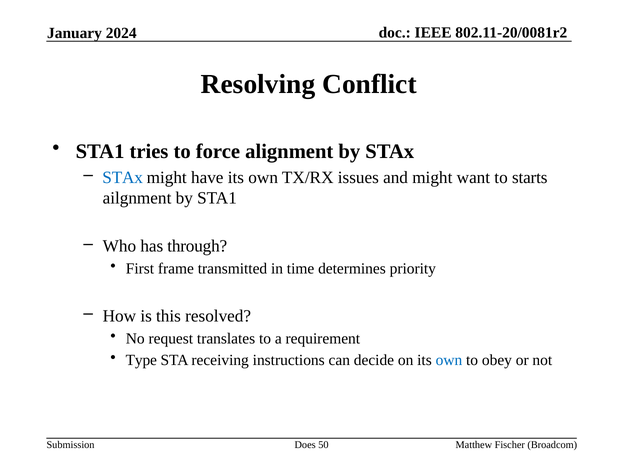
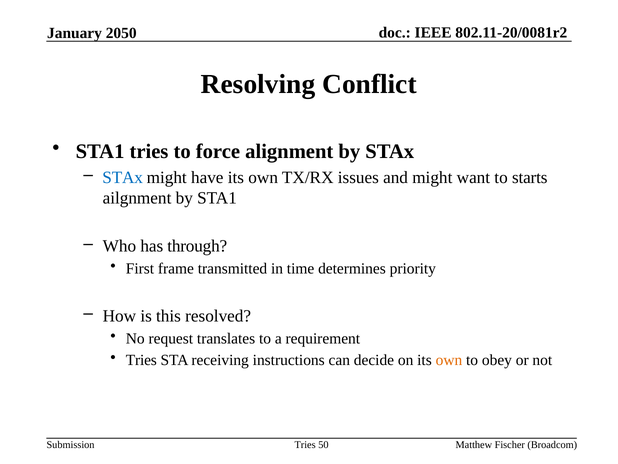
2024: 2024 -> 2050 (121, 33)
Type: Type -> Tries (141, 360)
own colour: blue -> orange (449, 360)
Does: Does -> Tries (305, 445)
